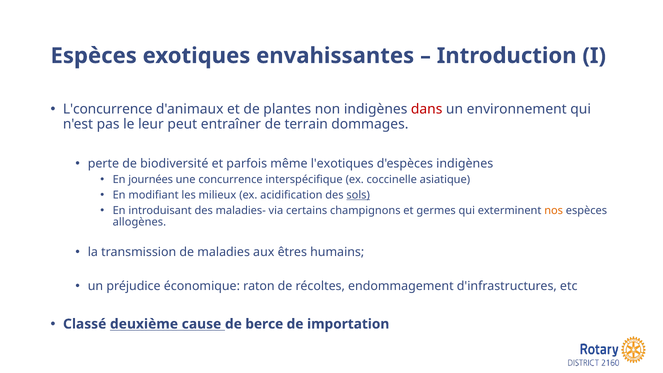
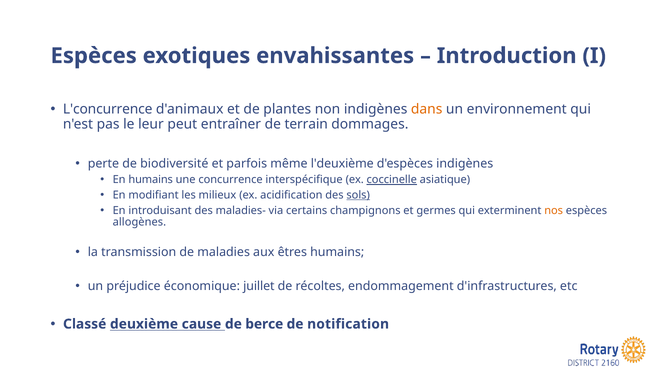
dans colour: red -> orange (427, 109)
l'exotiques: l'exotiques -> l'deuxième (342, 164)
En journées: journées -> humains (151, 180)
coccinelle underline: none -> present (392, 180)
raton: raton -> juillet (259, 286)
importation: importation -> notification (348, 324)
